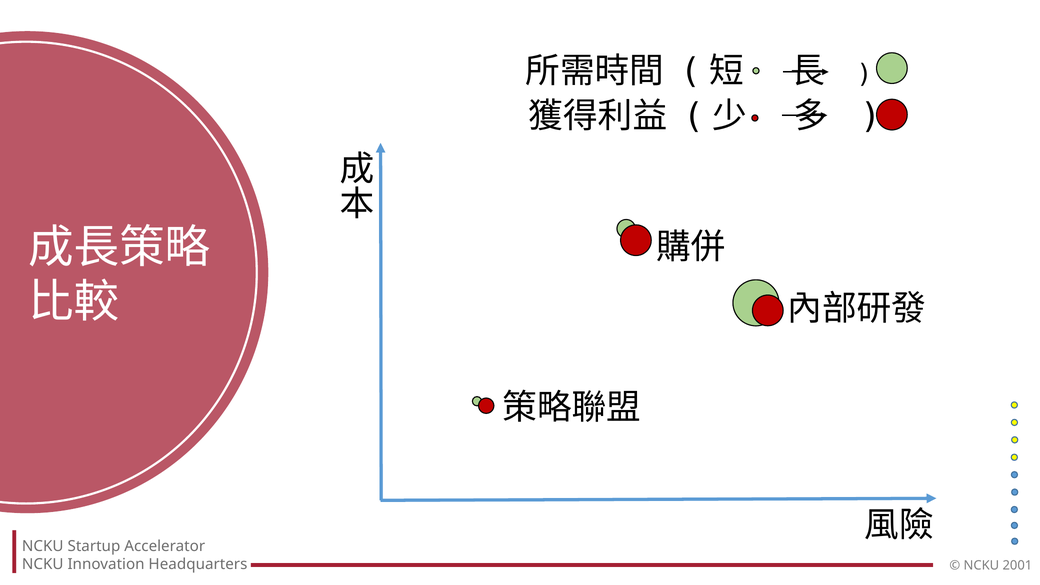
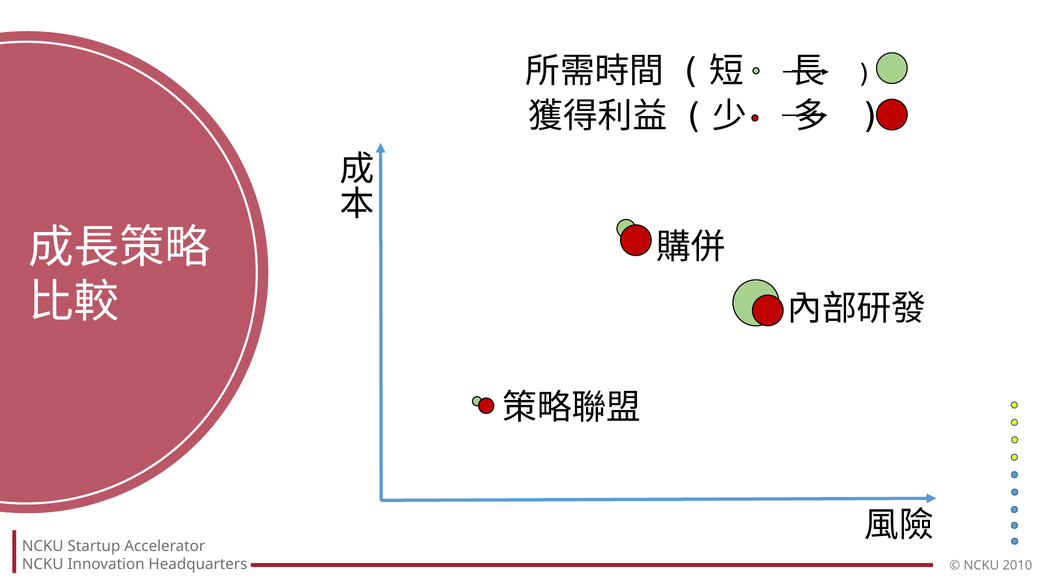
2001: 2001 -> 2010 (1017, 565)
